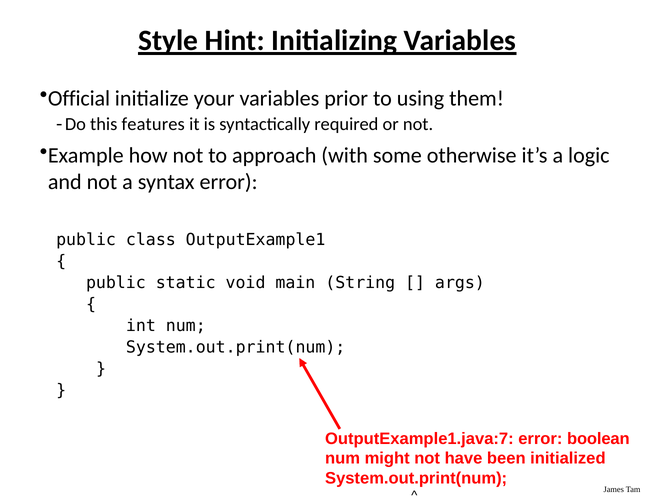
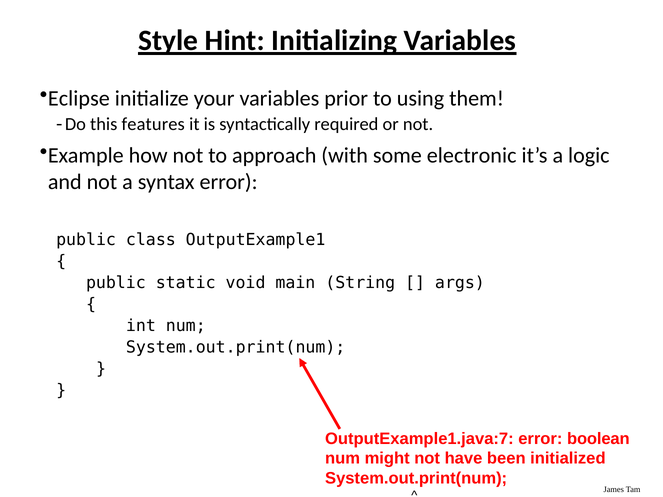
Official: Official -> Eclipse (79, 98)
otherwise: otherwise -> electronic (472, 156)
